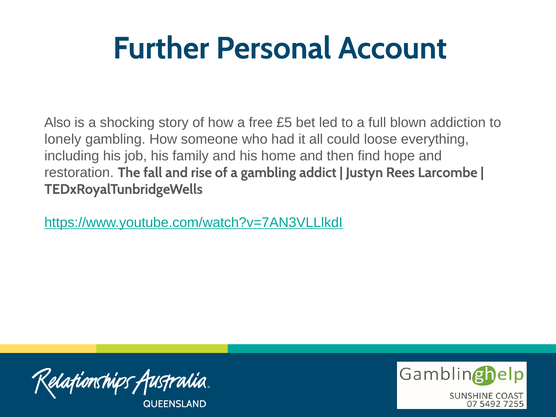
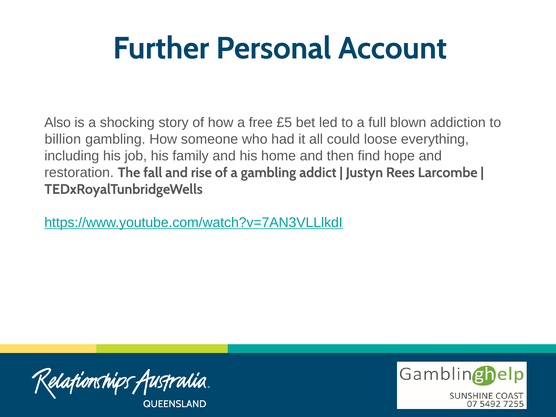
lonely: lonely -> billion (63, 139)
